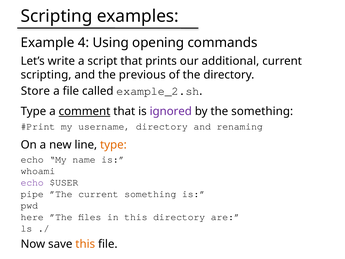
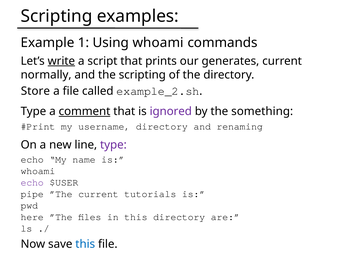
4: 4 -> 1 (84, 43)
Using opening: opening -> whoami (158, 43)
write underline: none -> present (61, 61)
additional: additional -> generates (230, 61)
scripting: scripting -> normally (46, 75)
the previous: previous -> scripting (142, 75)
type colour: orange -> purple (113, 145)
current something: something -> tutorials (150, 194)
this colour: orange -> blue (85, 244)
